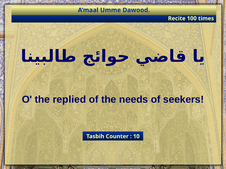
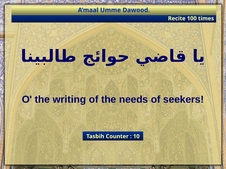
replied: replied -> writing (69, 100)
